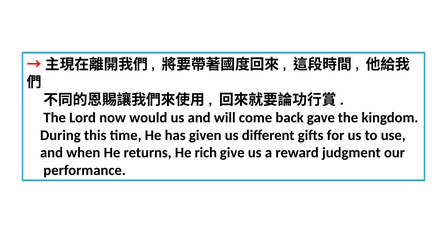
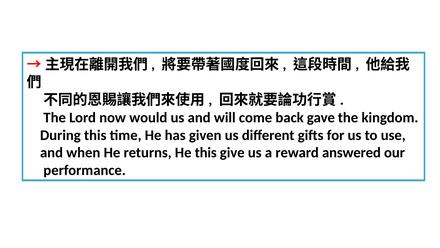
He rich: rich -> this (206, 152)
judgment: judgment -> answered (351, 152)
